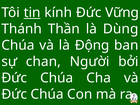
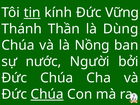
Động: Động -> Nồng (92, 45)
chan: chan -> nước (43, 62)
Chúa underline: none -> present (47, 94)
